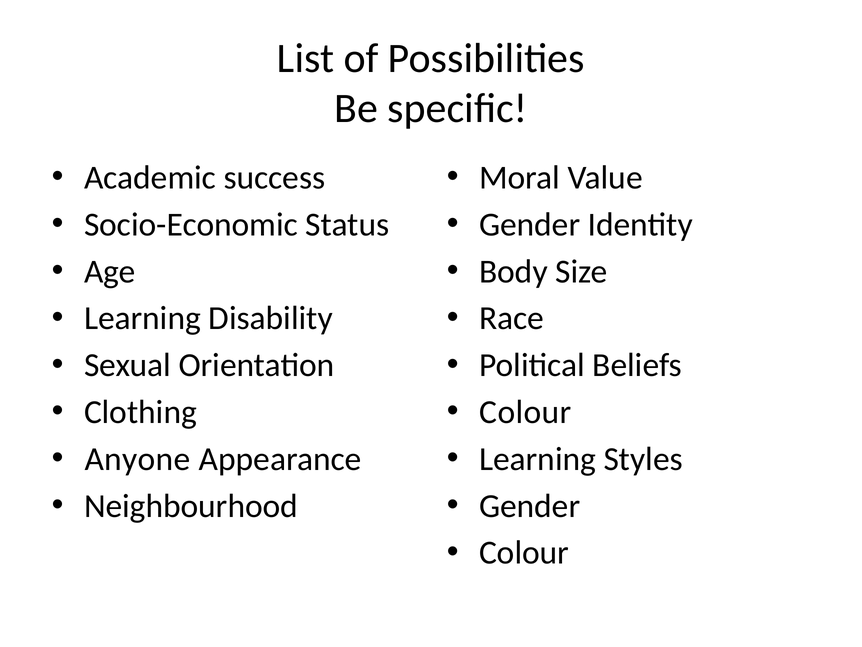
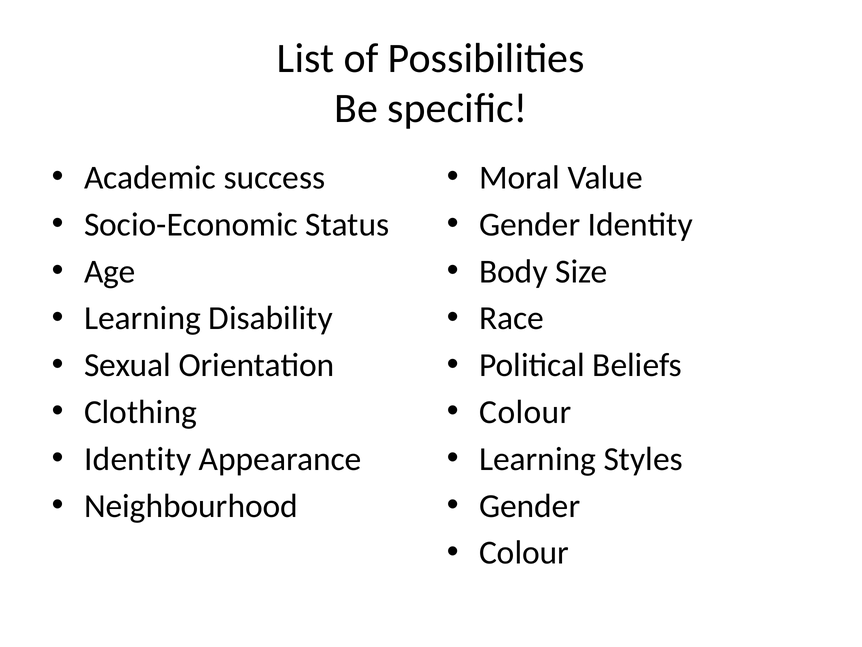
Anyone: Anyone -> Identity (138, 459)
